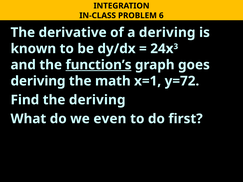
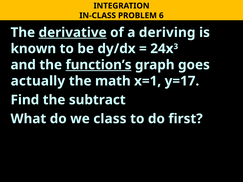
derivative underline: none -> present (73, 33)
deriving: deriving -> actually (38, 81)
y=72: y=72 -> y=17 (182, 81)
the deriving: deriving -> subtract (97, 100)
even: even -> class (110, 119)
